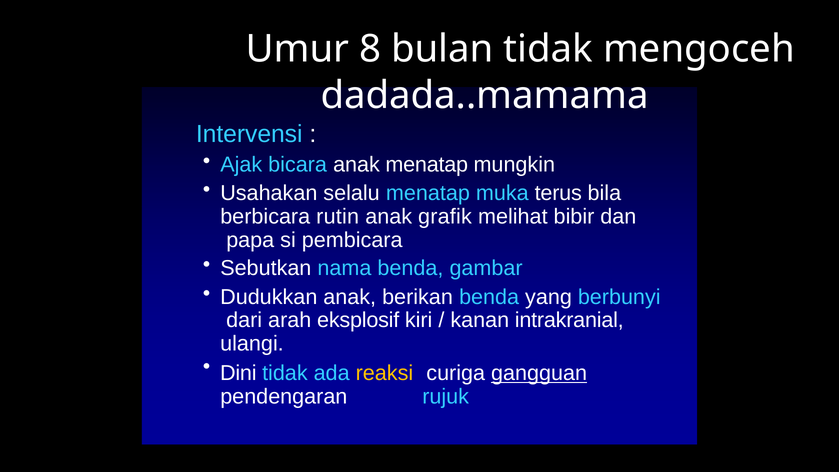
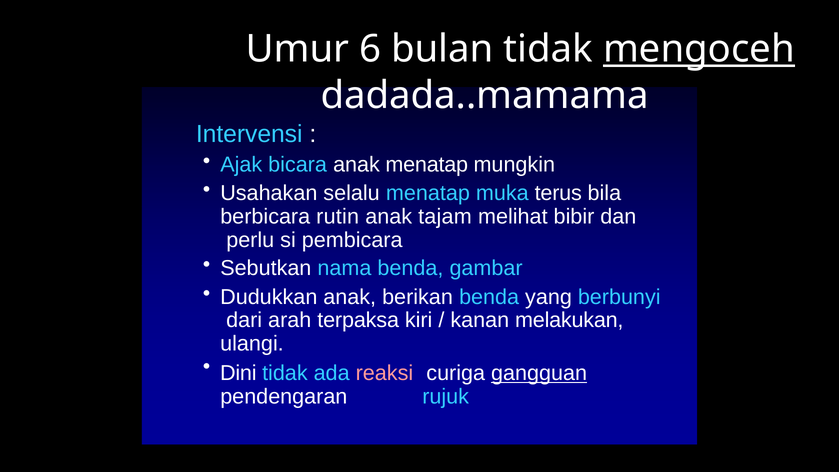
8: 8 -> 6 (370, 49)
mengoceh underline: none -> present (699, 49)
grafik: grafik -> tajam (445, 217)
papa: papa -> perlu (250, 240)
eksplosif: eksplosif -> terpaksa (358, 320)
intrakranial: intrakranial -> melakukan (569, 320)
reaksi colour: yellow -> pink (384, 373)
